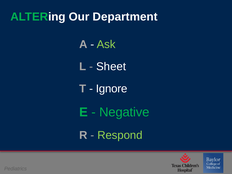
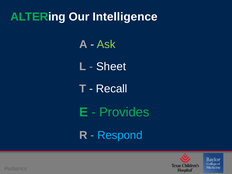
Department: Department -> Intelligence (125, 17)
Ignore: Ignore -> Recall (112, 89)
Negative: Negative -> Provides (124, 112)
Respond colour: light green -> light blue (120, 135)
